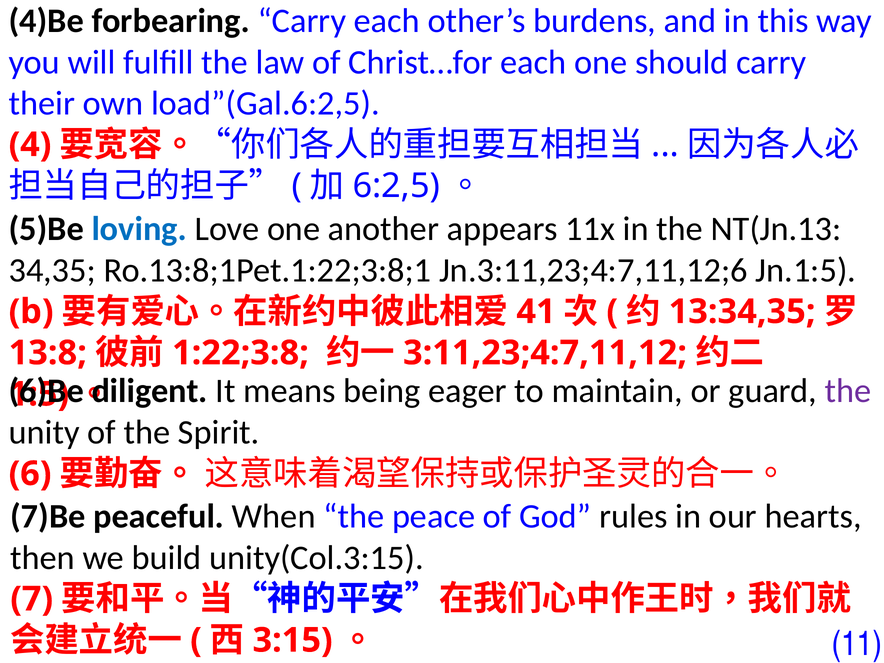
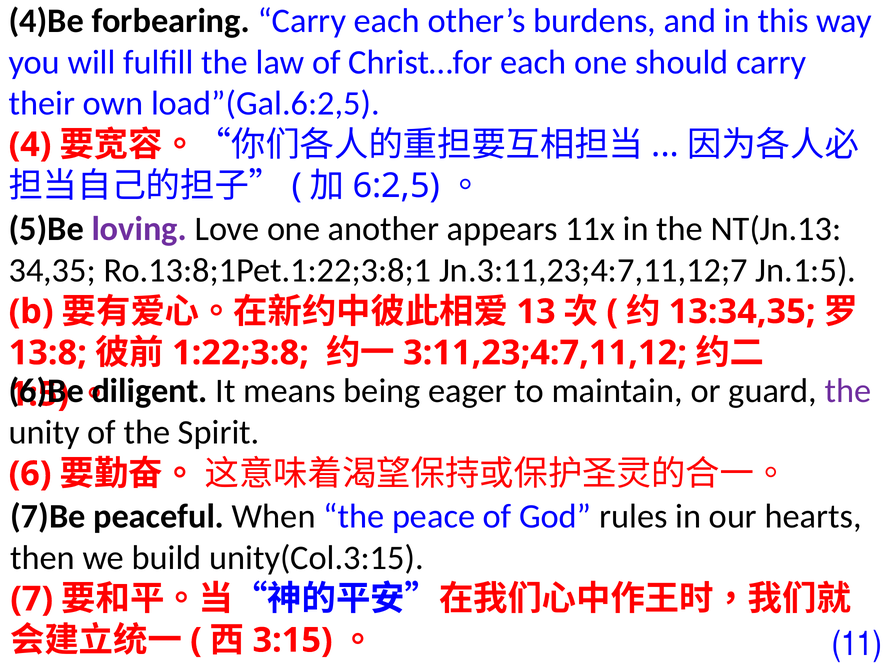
loving colour: blue -> purple (139, 229)
Jn.3:11,23;4:7,11,12;6: Jn.3:11,23;4:7,11,12;6 -> Jn.3:11,23;4:7,11,12;7 (593, 270)
41: 41 -> 13 (536, 312)
